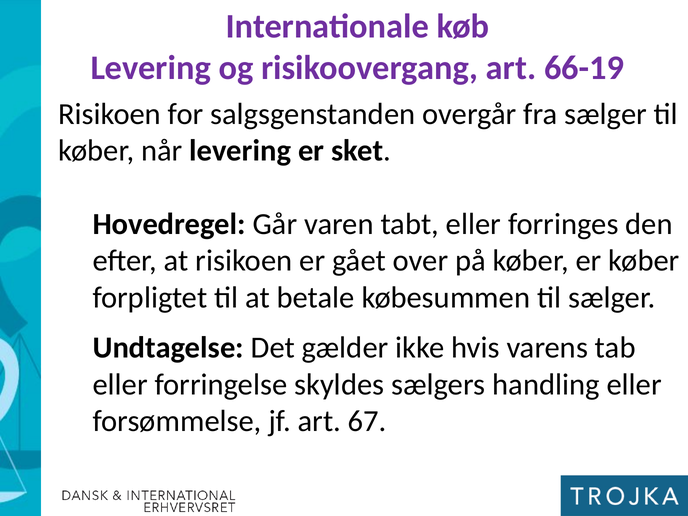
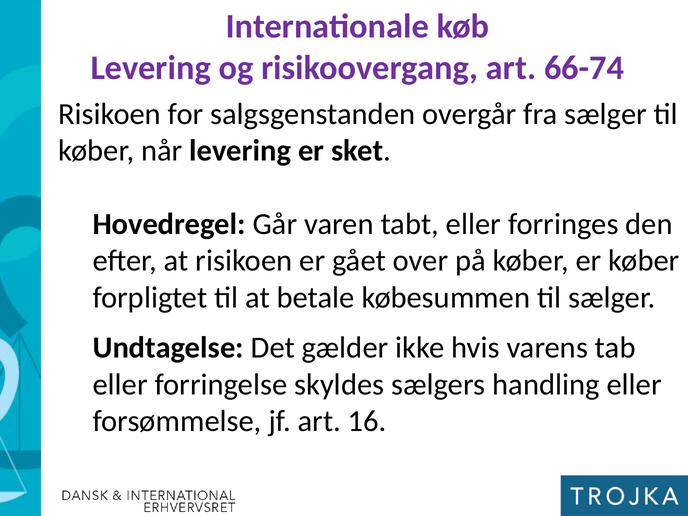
66-19: 66-19 -> 66-74 (584, 68)
67: 67 -> 16 (367, 421)
